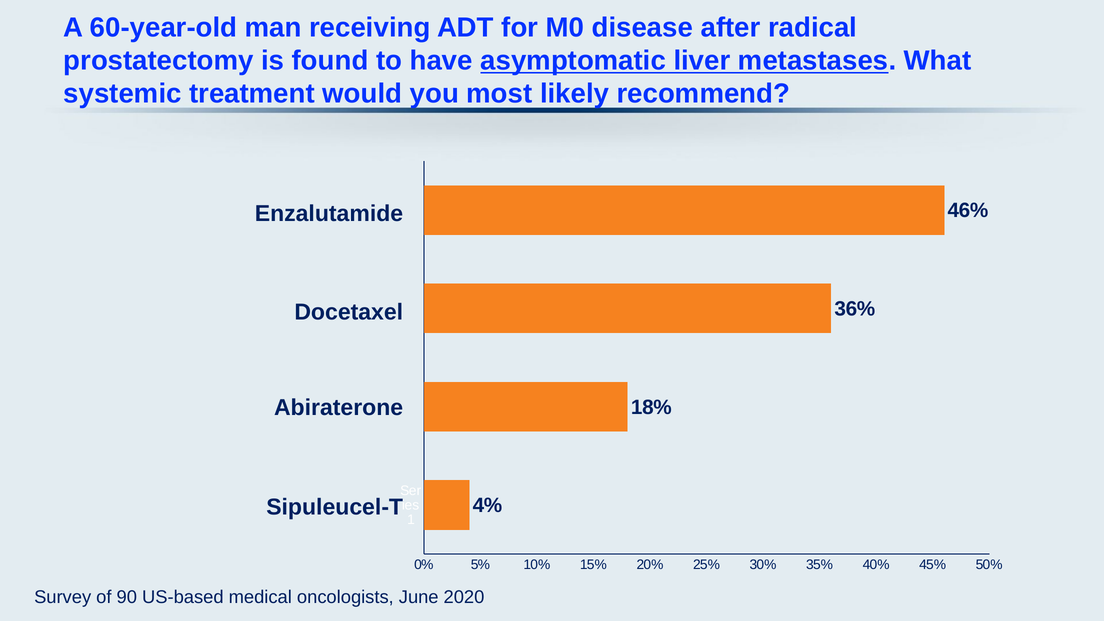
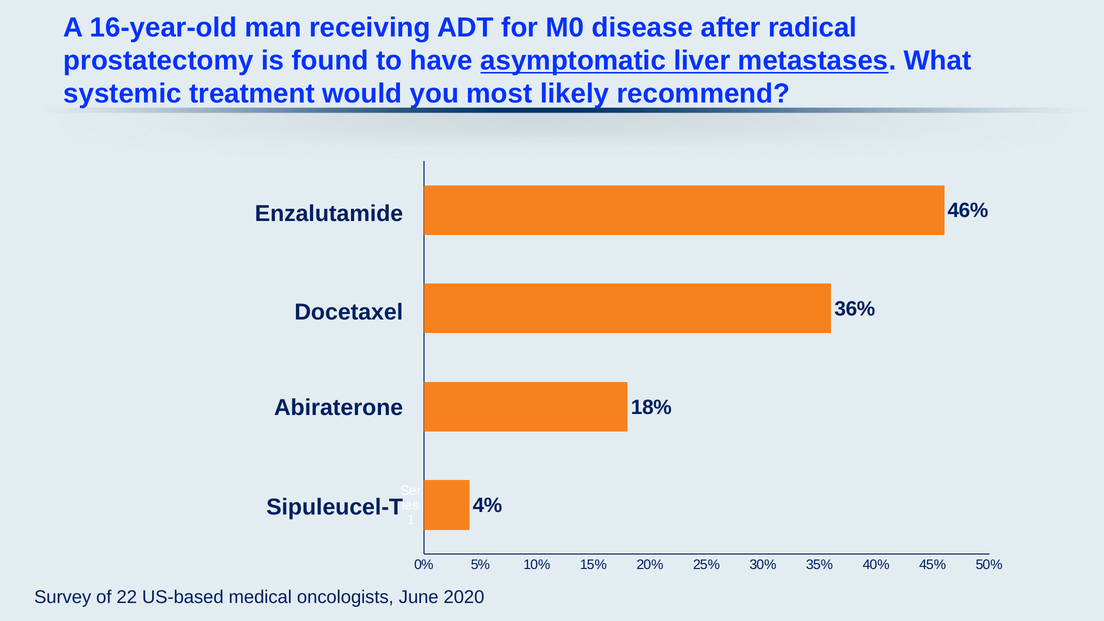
60-year-old: 60-year-old -> 16-year-old (164, 27)
90: 90 -> 22 (127, 597)
